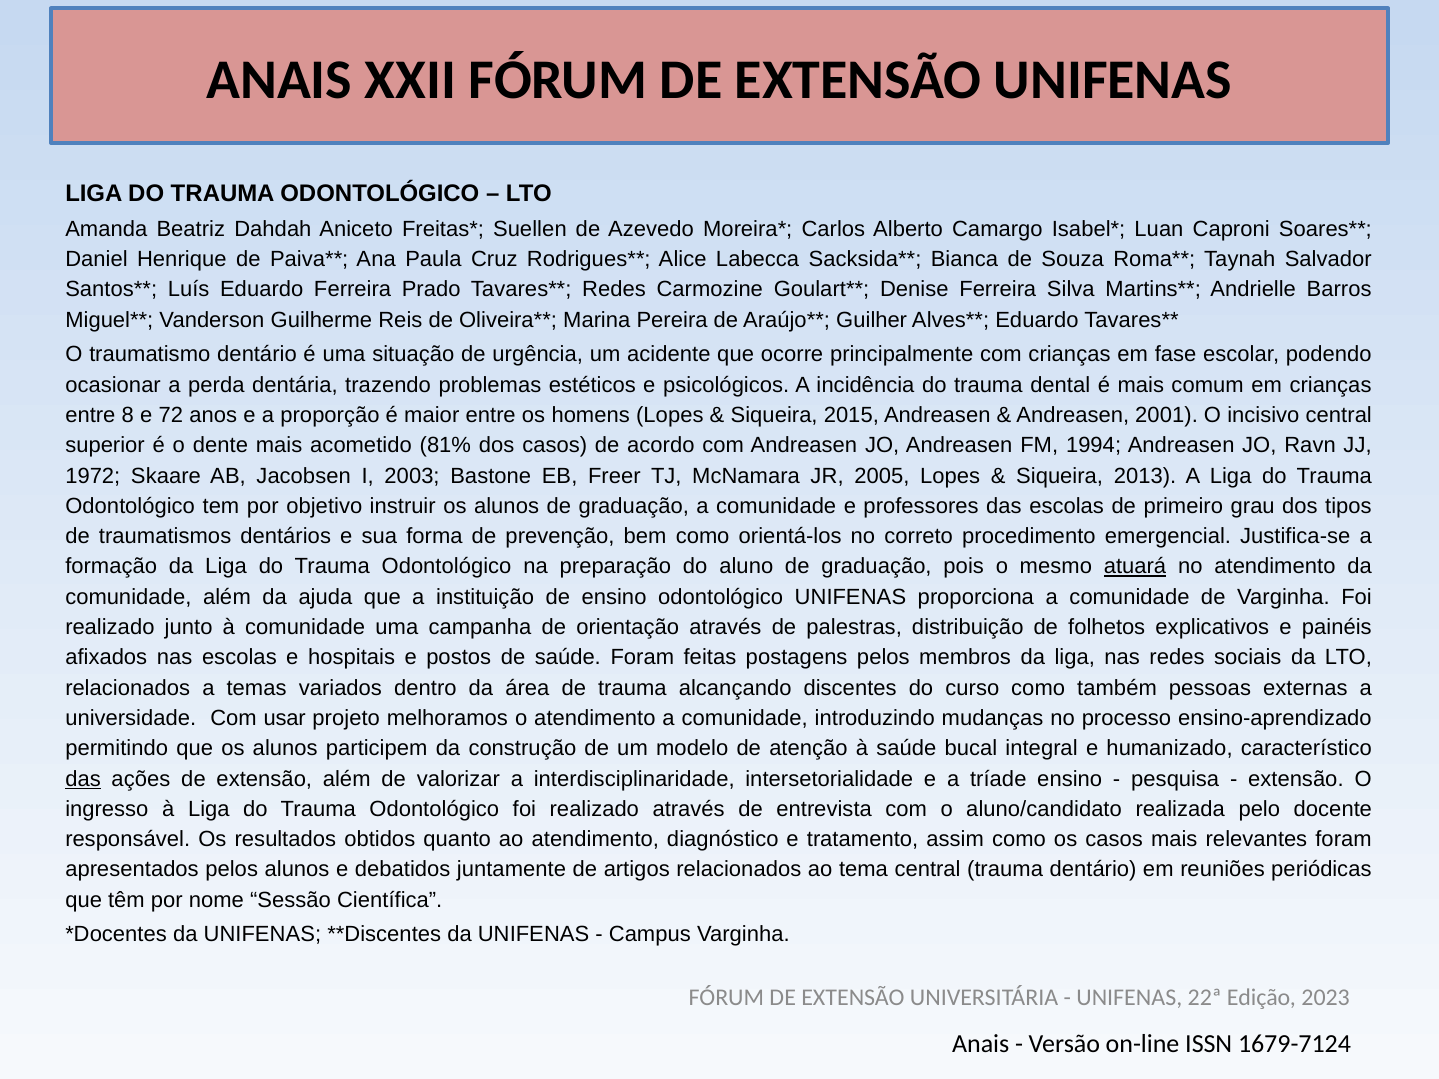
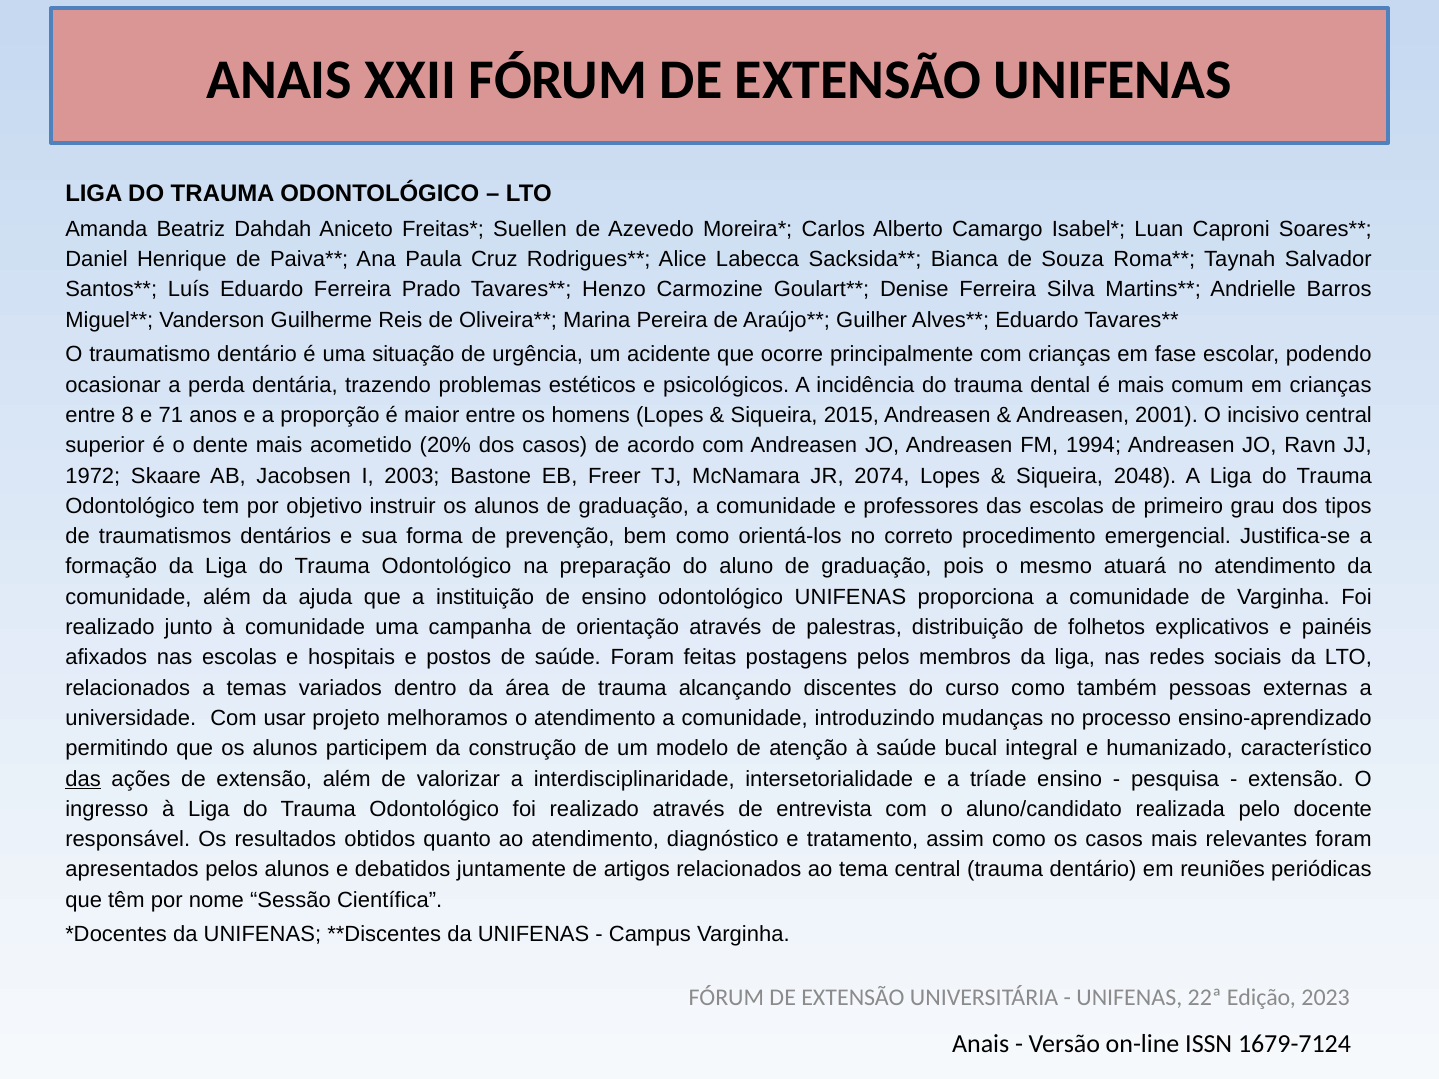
Redes: Redes -> Henzo (614, 290)
72: 72 -> 71 (171, 415)
81%: 81% -> 20% (445, 446)
2005: 2005 -> 2074 (882, 476)
2013: 2013 -> 2048 (1145, 476)
atuará underline: present -> none (1135, 567)
